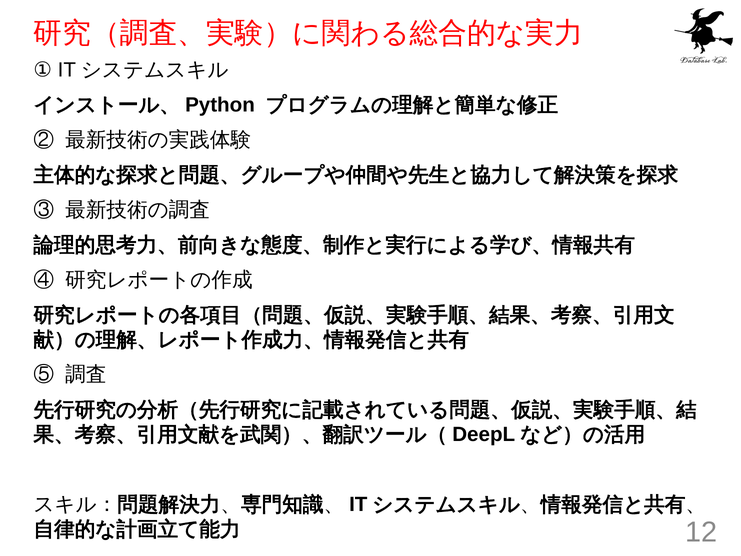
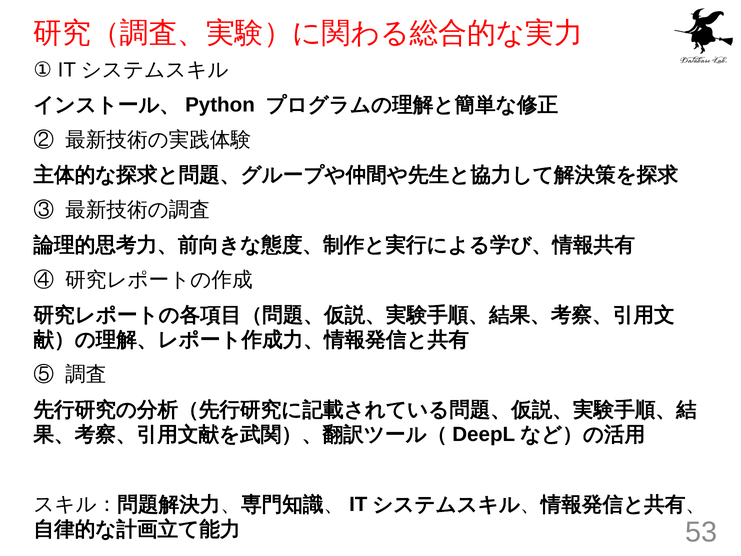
12: 12 -> 53 (701, 532)
